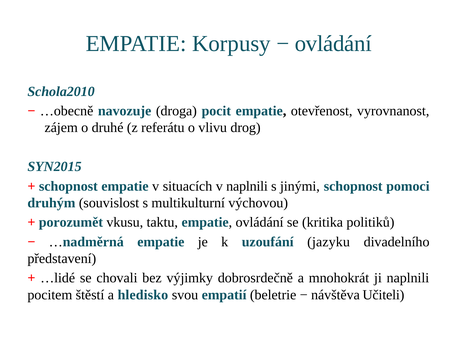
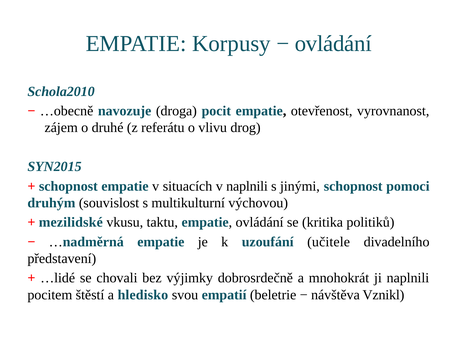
porozumět: porozumět -> mezilidské (71, 223)
jazyku: jazyku -> učitele (329, 242)
Učiteli: Učiteli -> Vznikl (383, 295)
